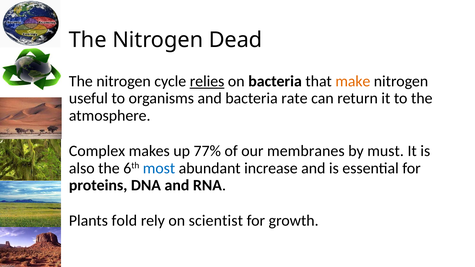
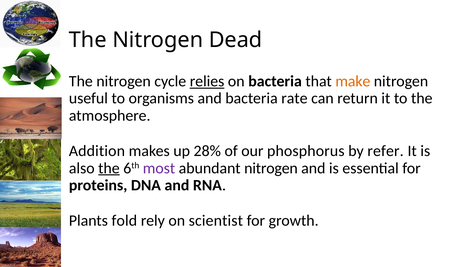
Complex: Complex -> Addition (97, 151)
77%: 77% -> 28% (207, 151)
membranes: membranes -> phosphorus (306, 151)
must: must -> refer (386, 151)
the underline: none -> present (109, 168)
most colour: blue -> purple (159, 168)
abundant increase: increase -> nitrogen (271, 168)
